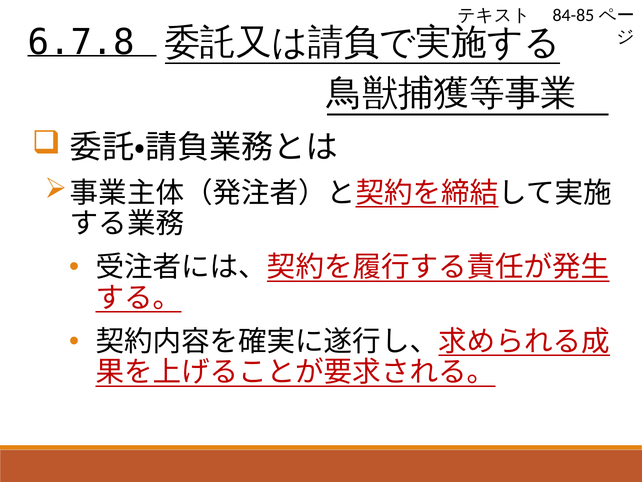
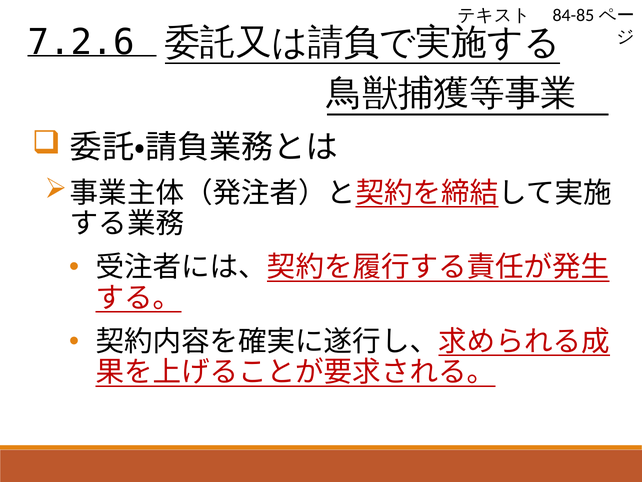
6.7.8: 6.7.8 -> 7.2.6 (81, 43)
